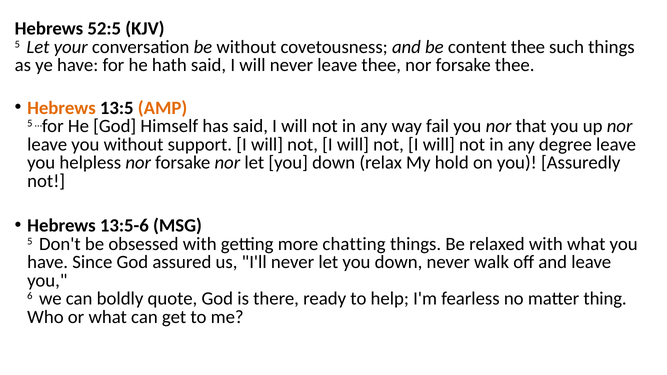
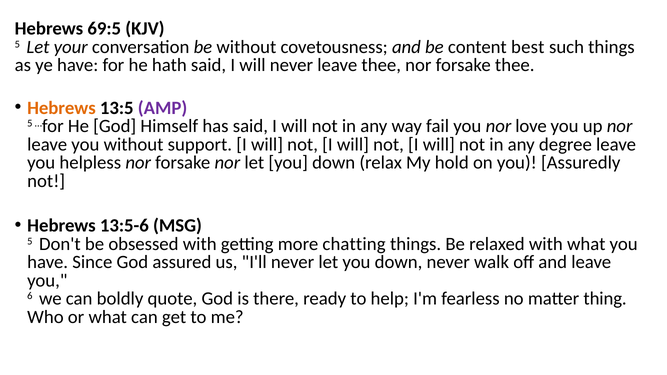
52:5: 52:5 -> 69:5 (104, 29)
content thee: thee -> best (528, 47)
AMP colour: orange -> purple (163, 108)
that: that -> love (531, 126)
